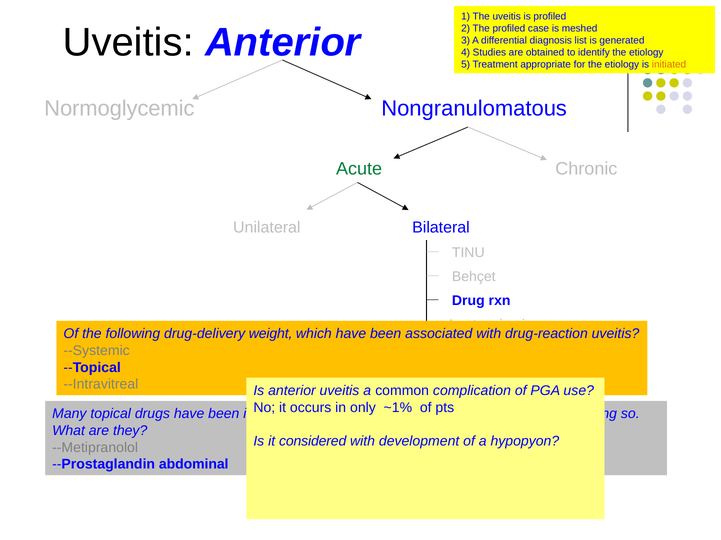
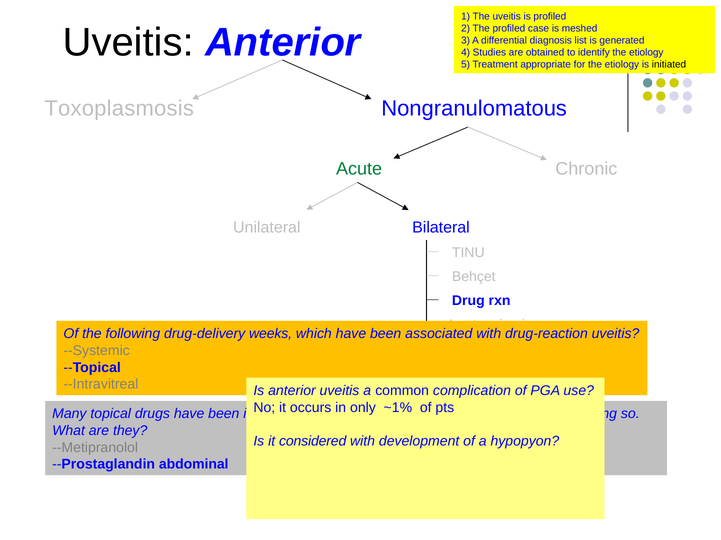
initiated colour: orange -> black (669, 64)
Normoglycemic: Normoglycemic -> Toxoplasmosis (119, 108)
weight: weight -> weeks (271, 334)
